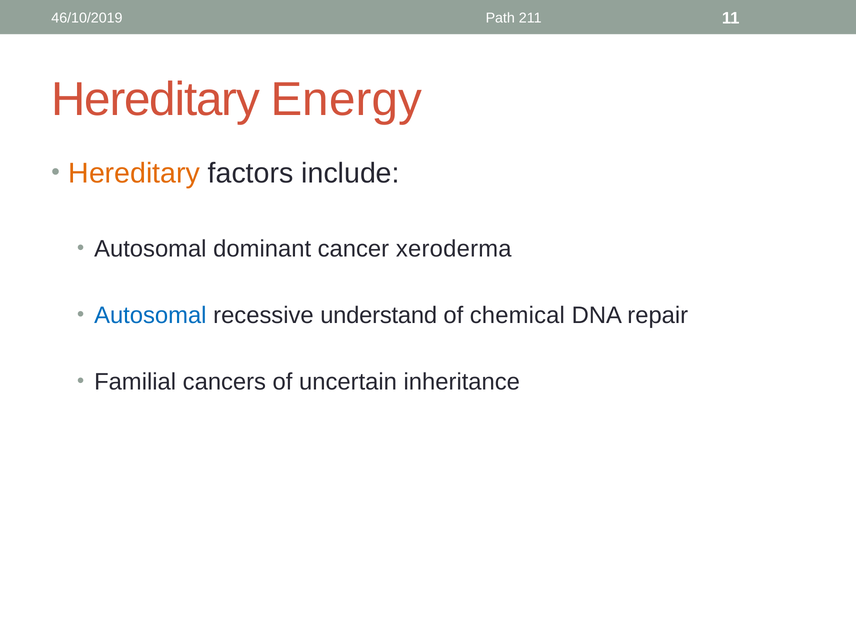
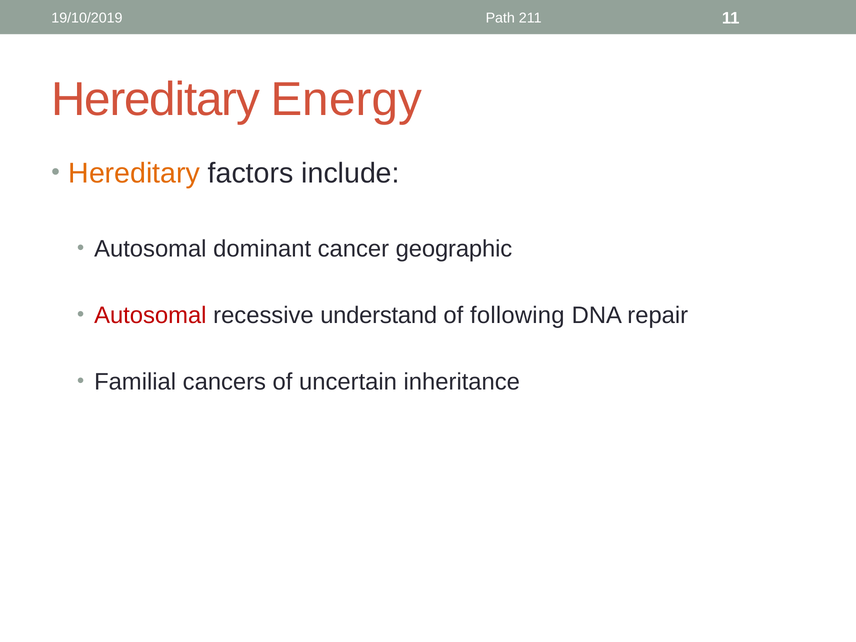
46/10/2019: 46/10/2019 -> 19/10/2019 (87, 18)
xeroderma: xeroderma -> geographic (454, 249)
Autosomal colour: blue -> red (150, 316)
chemical: chemical -> following (517, 316)
